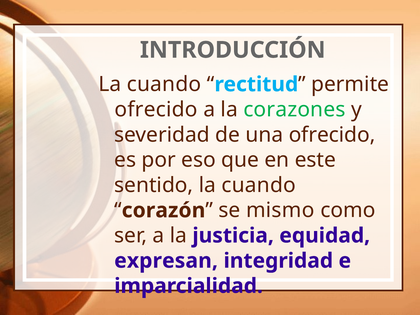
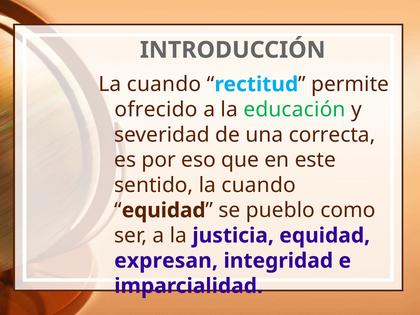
corazones: corazones -> educación (294, 110)
una ofrecido: ofrecido -> correcta (332, 135)
corazón: corazón -> equidad (164, 210)
mismo: mismo -> pueblo (280, 210)
